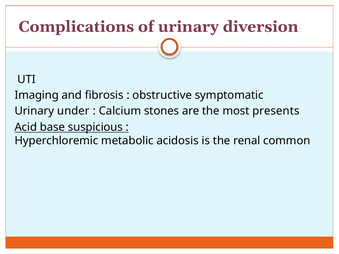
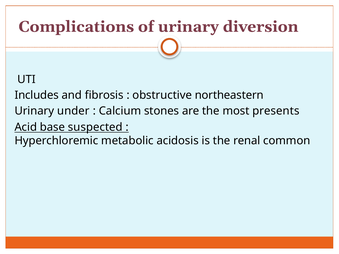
Imaging: Imaging -> Includes (37, 95)
symptomatic: symptomatic -> northeastern (229, 95)
suspicious: suspicious -> suspected (95, 127)
